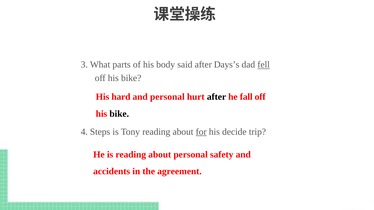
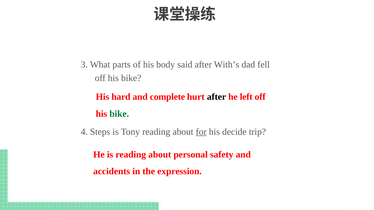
Days’s: Days’s -> With’s (227, 65)
fell underline: present -> none (264, 65)
and personal: personal -> complete (167, 97)
fall: fall -> left (246, 97)
bike colour: black -> green (119, 114)
agreement: agreement -> expression (179, 172)
